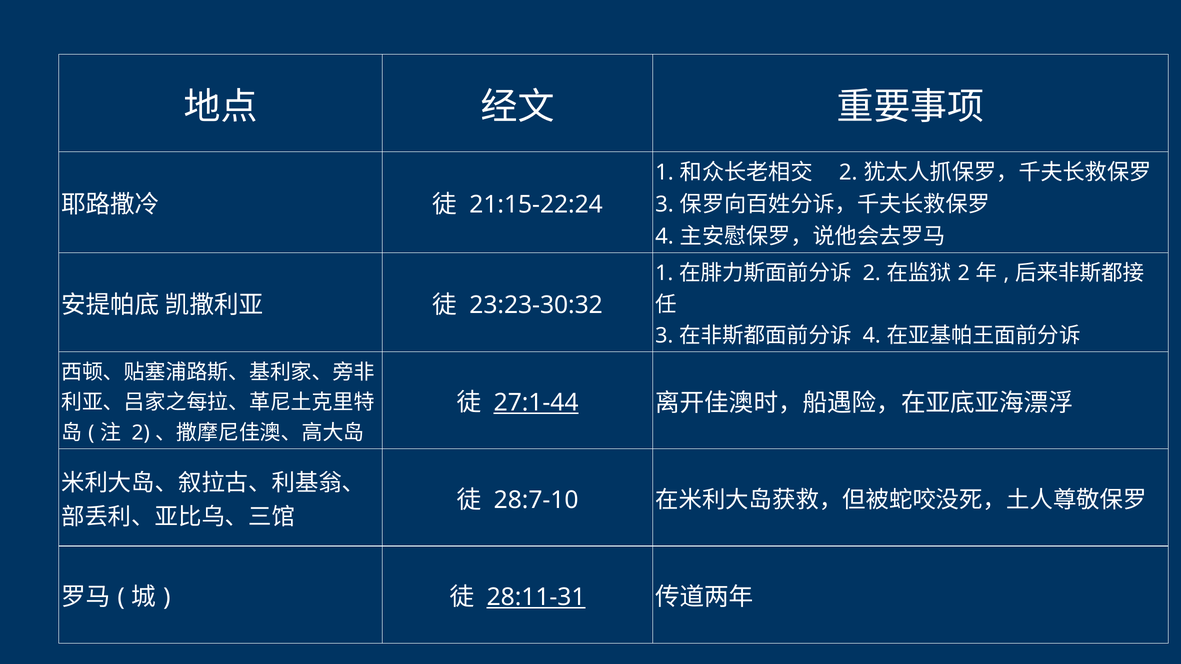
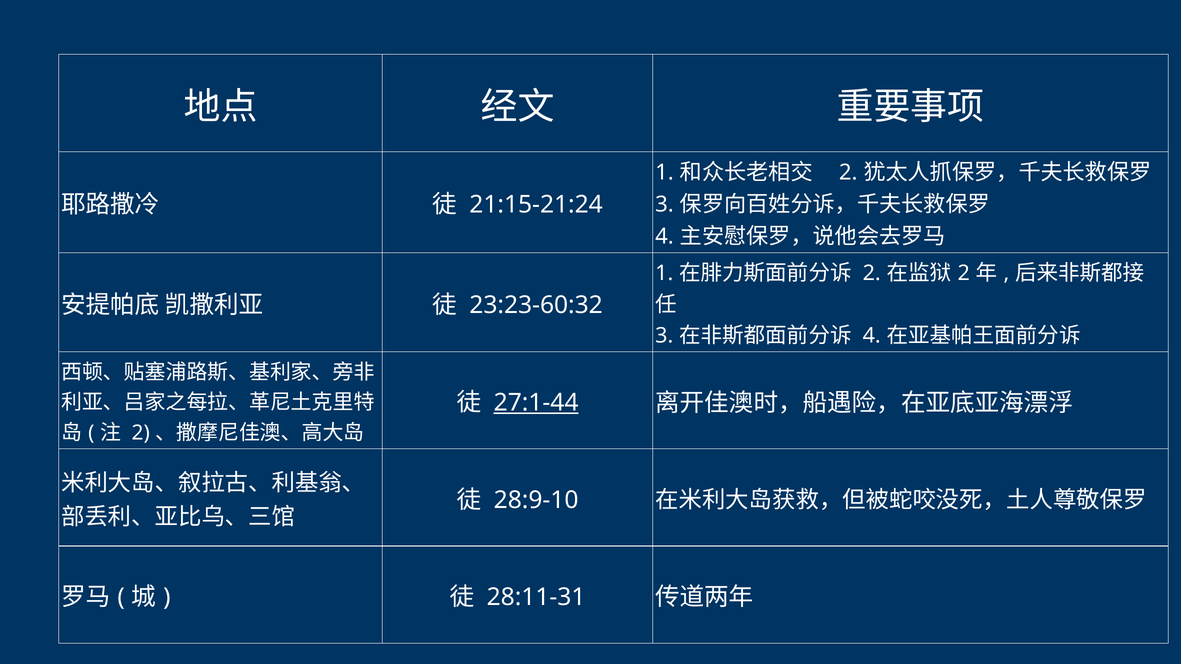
21:15-22:24: 21:15-22:24 -> 21:15-21:24 (536, 205)
23:23-30:32: 23:23-30:32 -> 23:23-60:32 (536, 305)
28:7-10: 28:7-10 -> 28:9-10 (536, 500)
28:11-31 underline: present -> none (536, 597)
